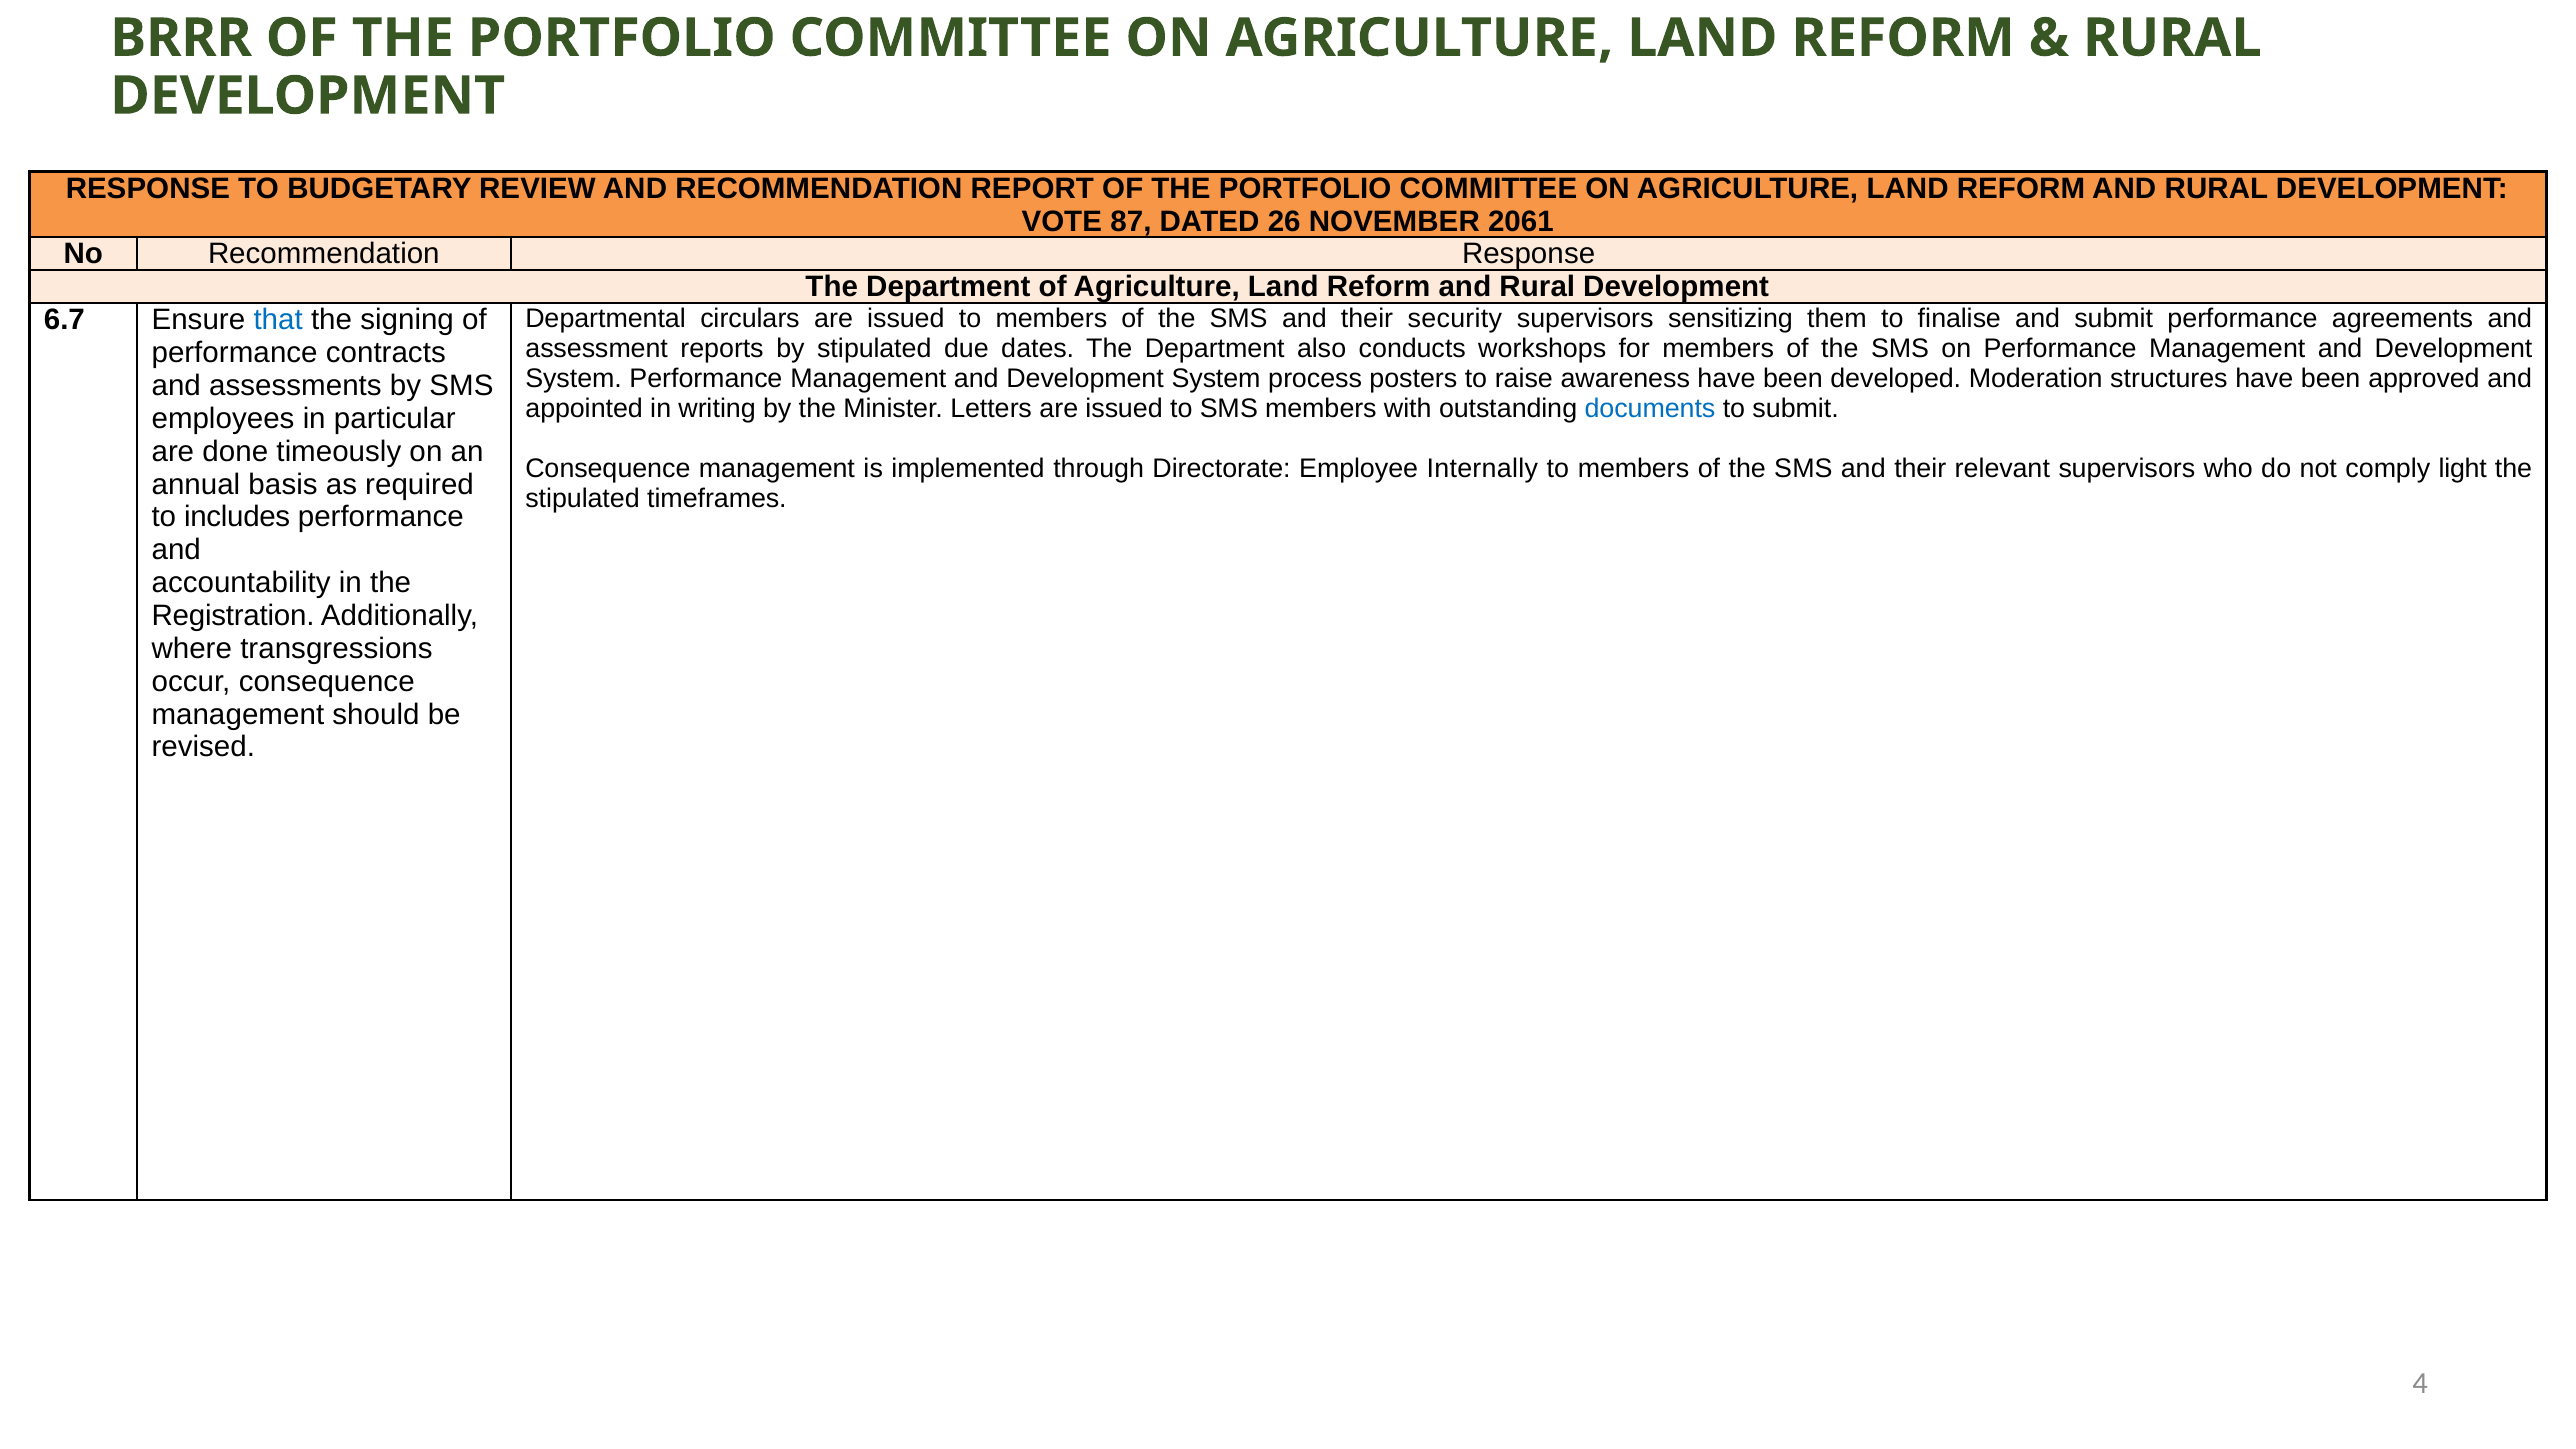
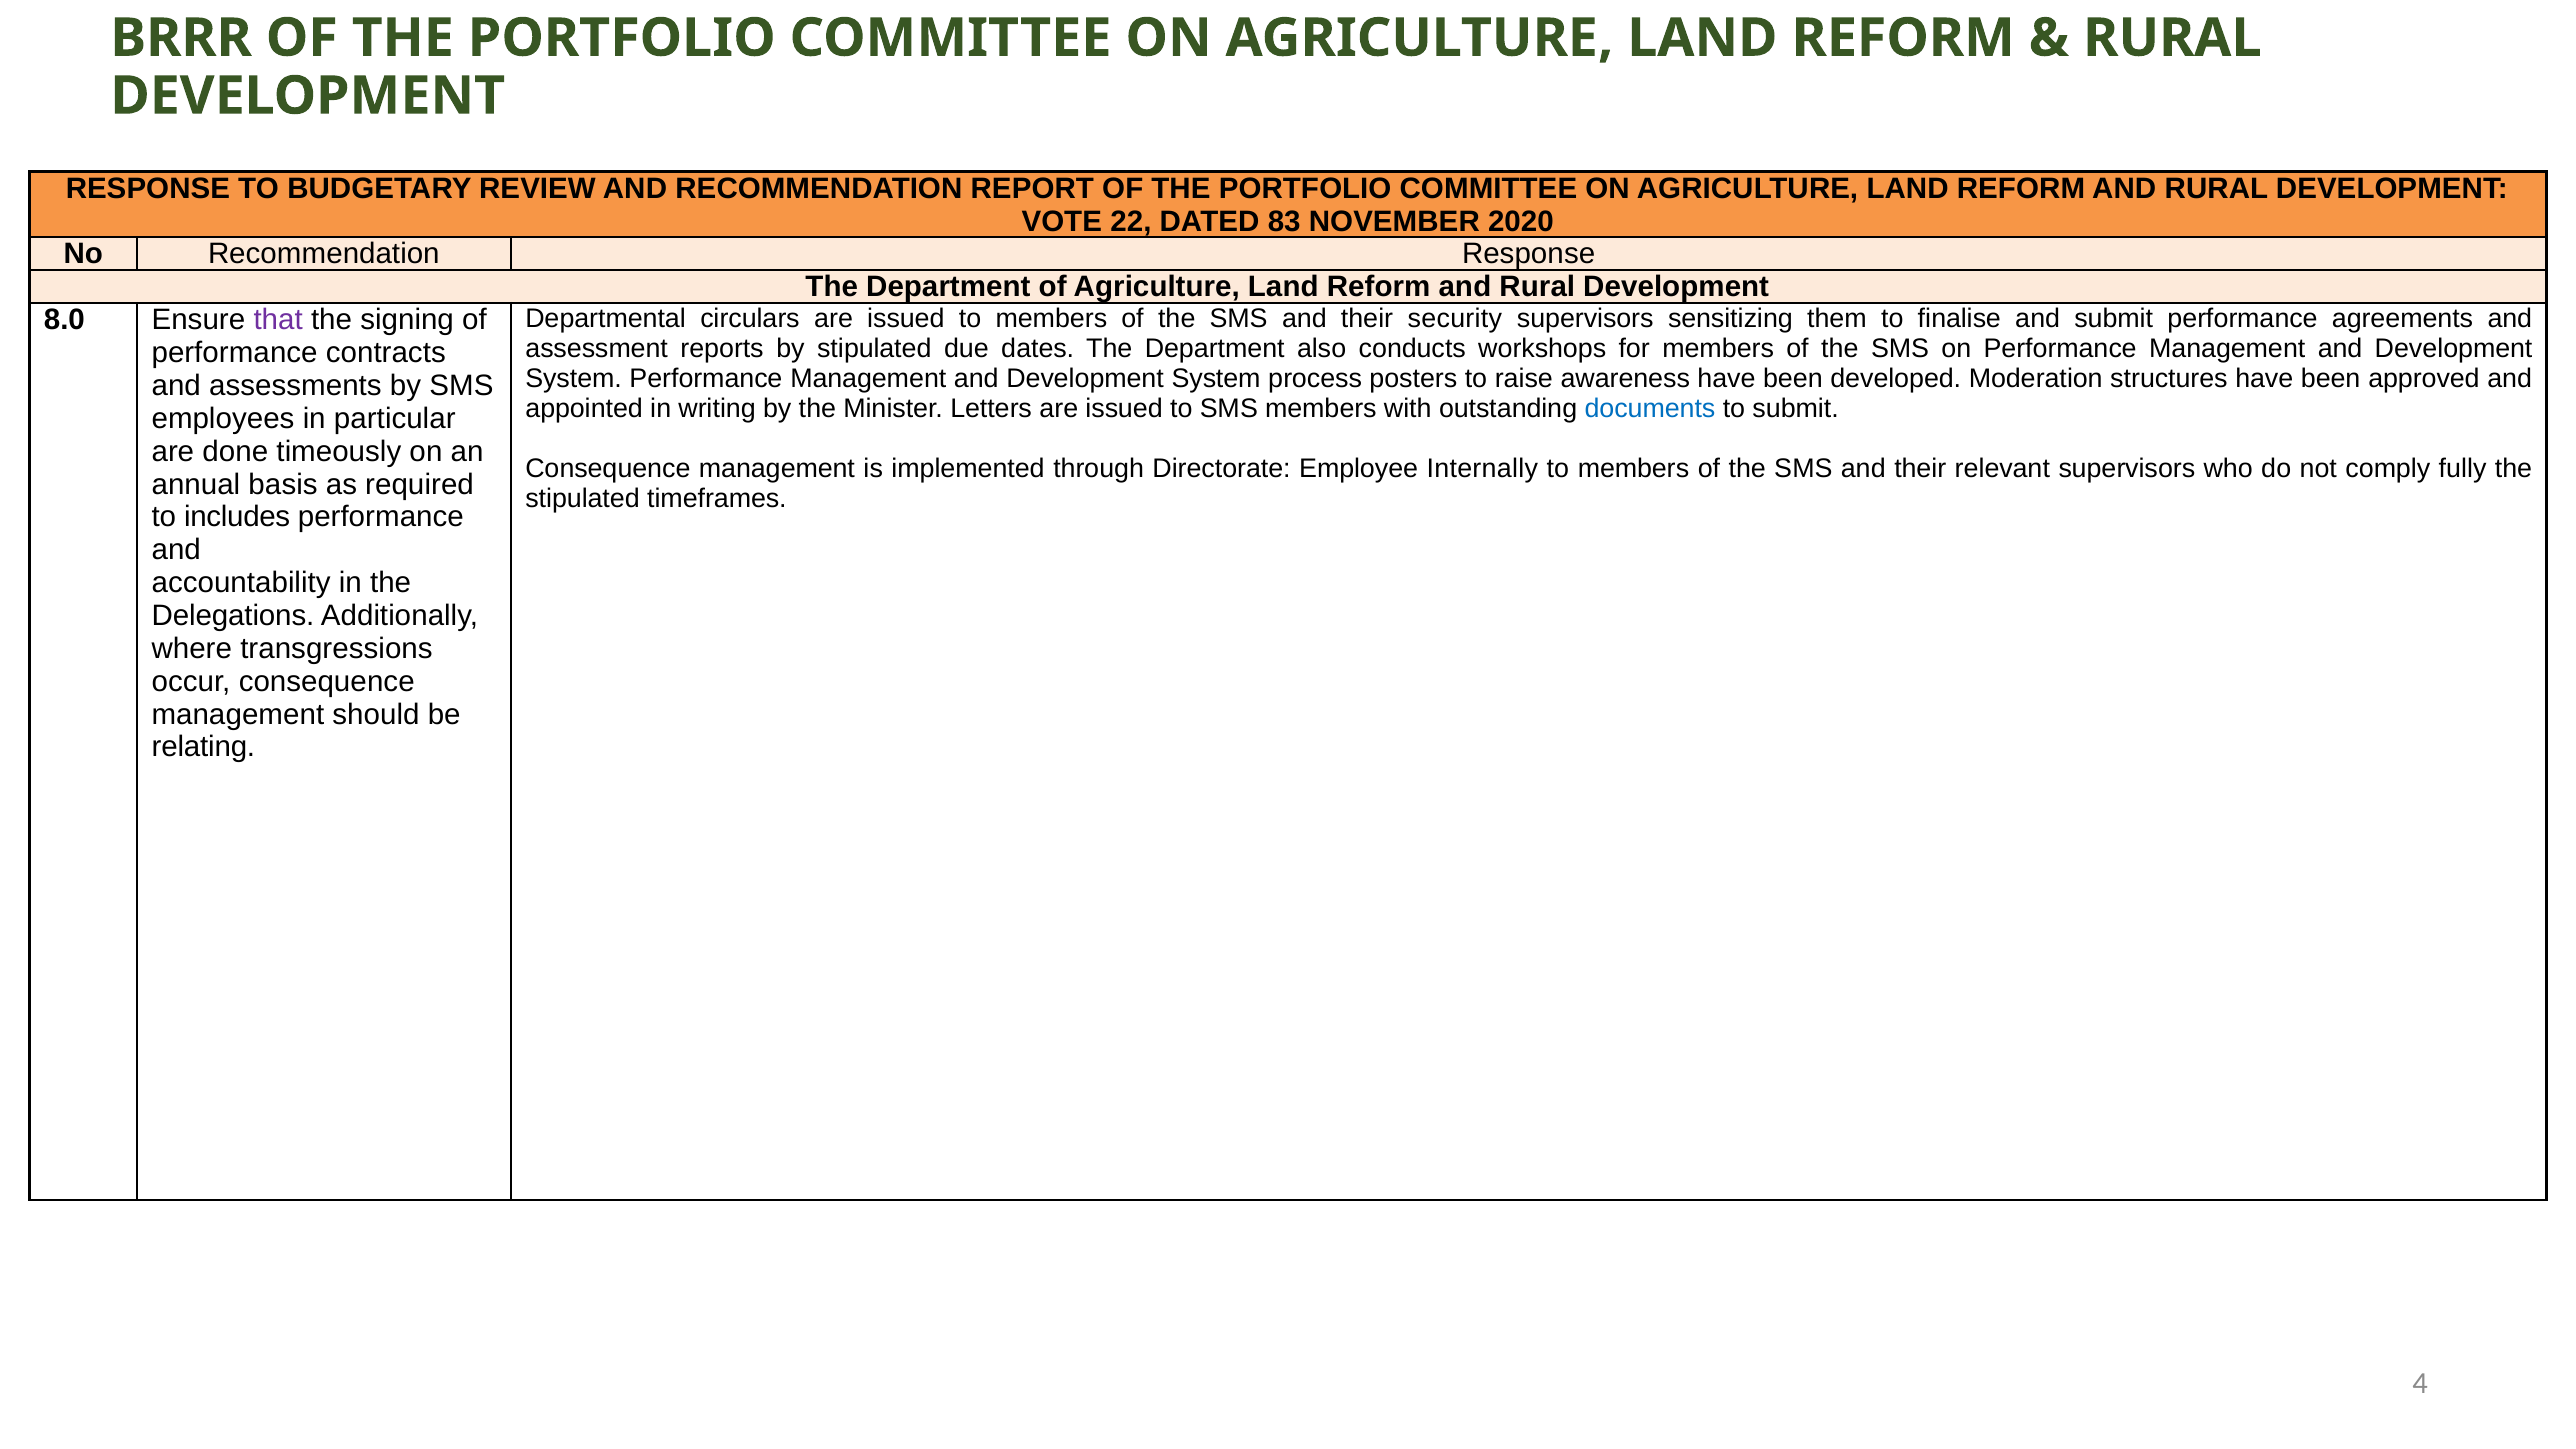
87: 87 -> 22 (1131, 221)
26: 26 -> 83 (1284, 221)
2061: 2061 -> 2020 (1521, 221)
6.7: 6.7 -> 8.0 (64, 320)
that colour: blue -> purple (278, 320)
light: light -> fully (2463, 468)
Registration: Registration -> Delegations (233, 616)
revised: revised -> relating (203, 747)
